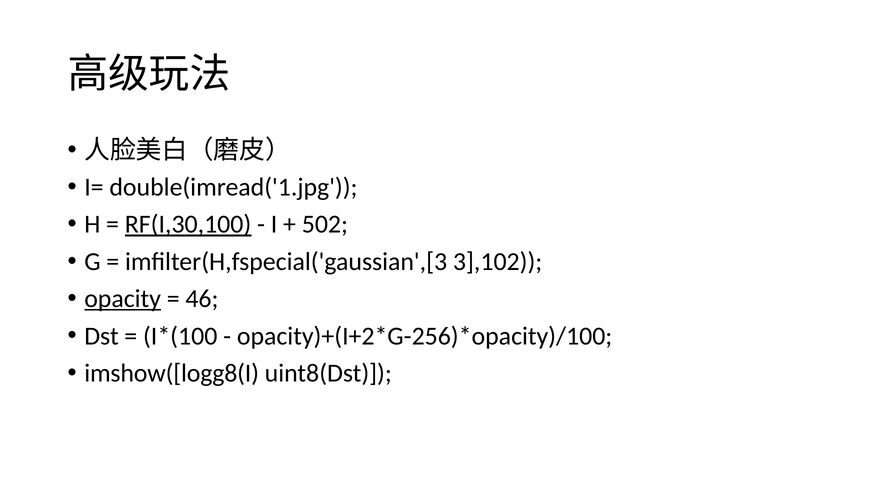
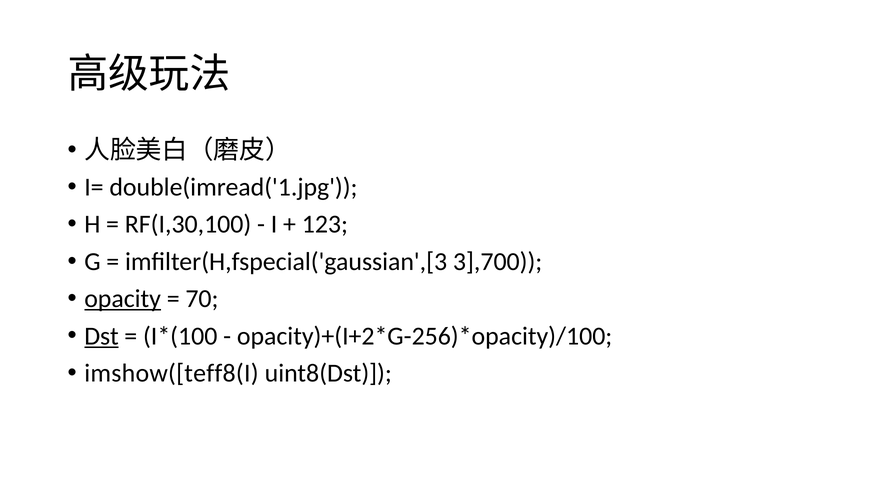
RF(I,30,100 underline: present -> none (188, 224)
502: 502 -> 123 (325, 224)
3],102: 3],102 -> 3],700 (498, 262)
46: 46 -> 70 (202, 299)
Dst underline: none -> present (101, 336)
imshow([logg8(I: imshow([logg8(I -> imshow([teff8(I (171, 373)
